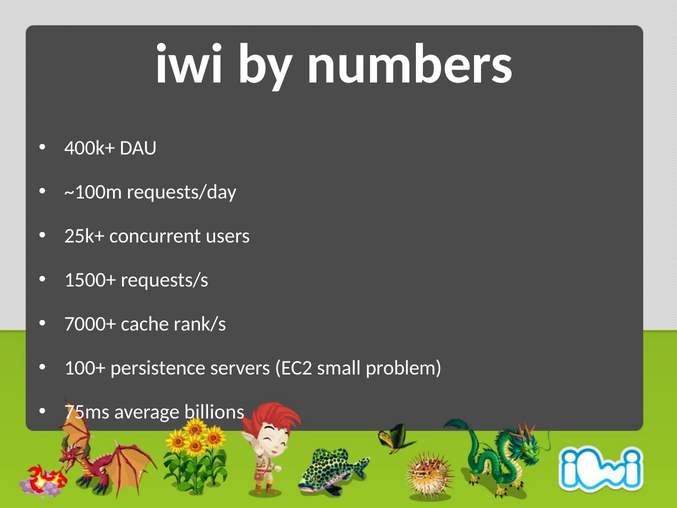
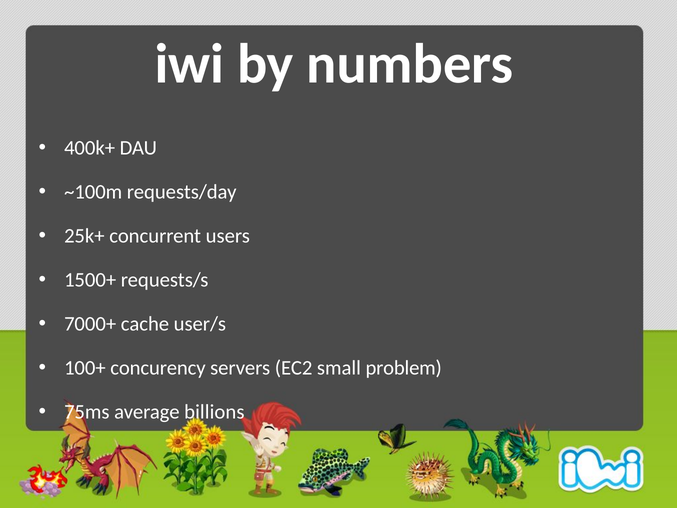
rank/s: rank/s -> user/s (200, 324)
persistence: persistence -> concurency (158, 368)
